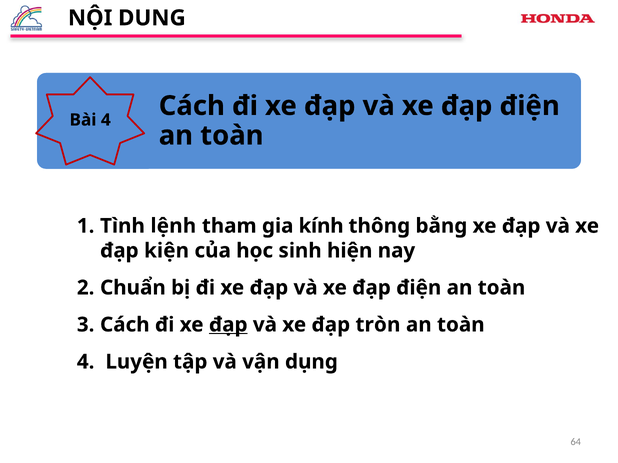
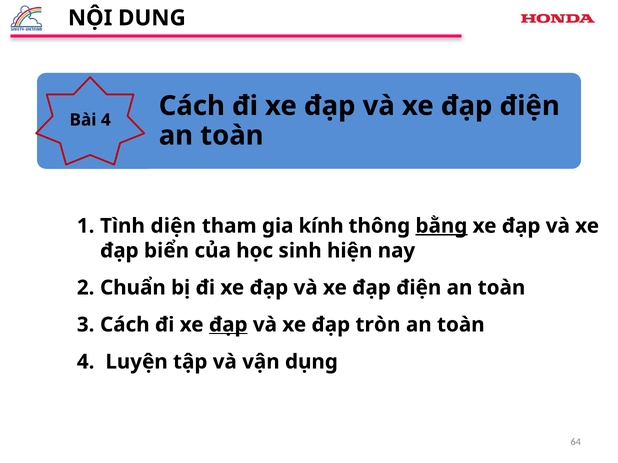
lệnh: lệnh -> diện (173, 226)
bằng underline: none -> present (441, 226)
kiện: kiện -> biển (167, 251)
